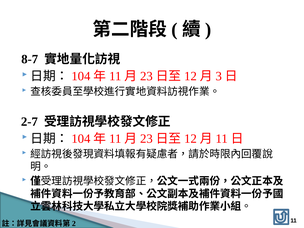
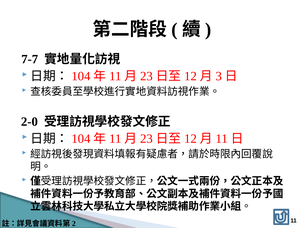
8-7: 8-7 -> 7-7 (30, 59)
2-7: 2-7 -> 2-0 (29, 122)
